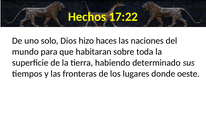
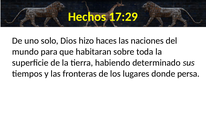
17:22: 17:22 -> 17:29 (123, 17)
oeste: oeste -> persa (188, 74)
